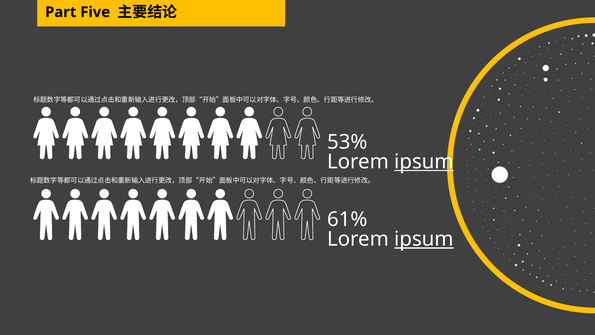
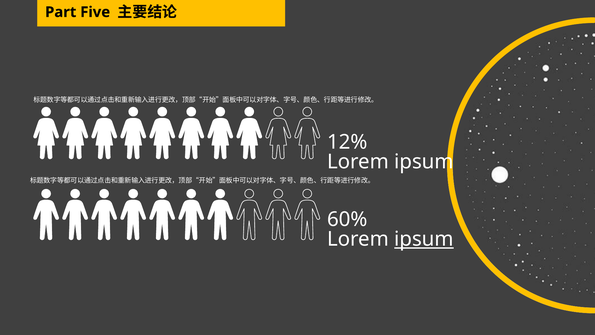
53%: 53% -> 12% (347, 142)
ipsum underline: present -> none (424, 162)
61%: 61% -> 60% (347, 219)
